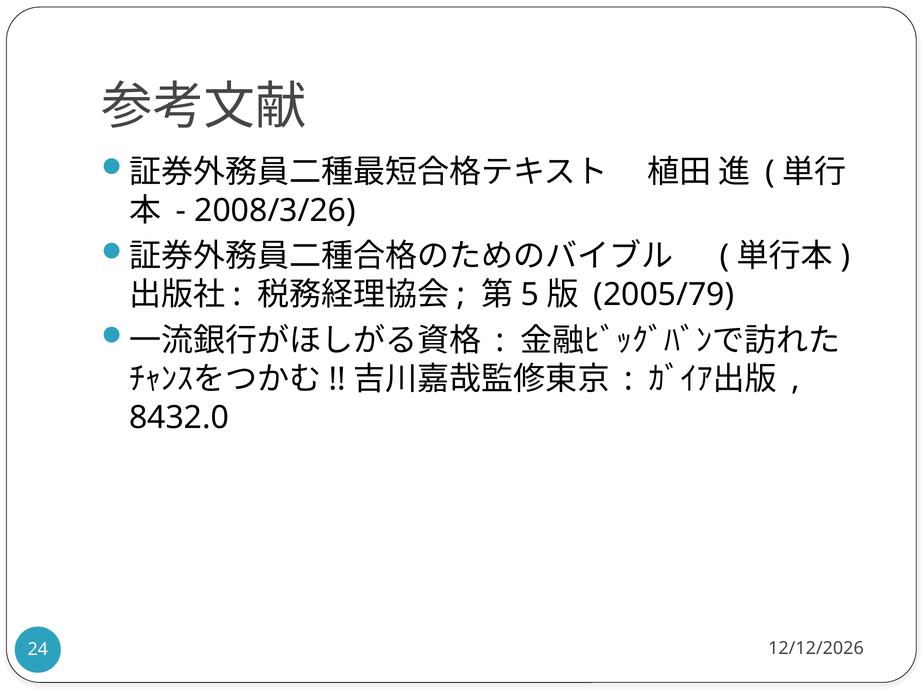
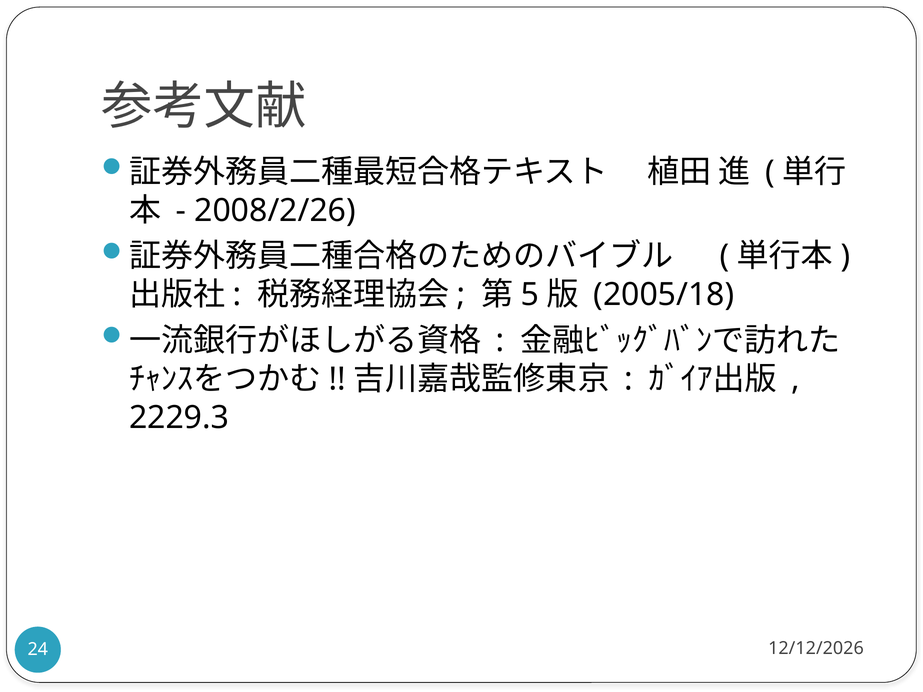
2008/3/26: 2008/3/26 -> 2008/2/26 (275, 211)
2005/79: 2005/79 -> 2005/18 (664, 295)
8432.0: 8432.0 -> 2229.3 (179, 418)
